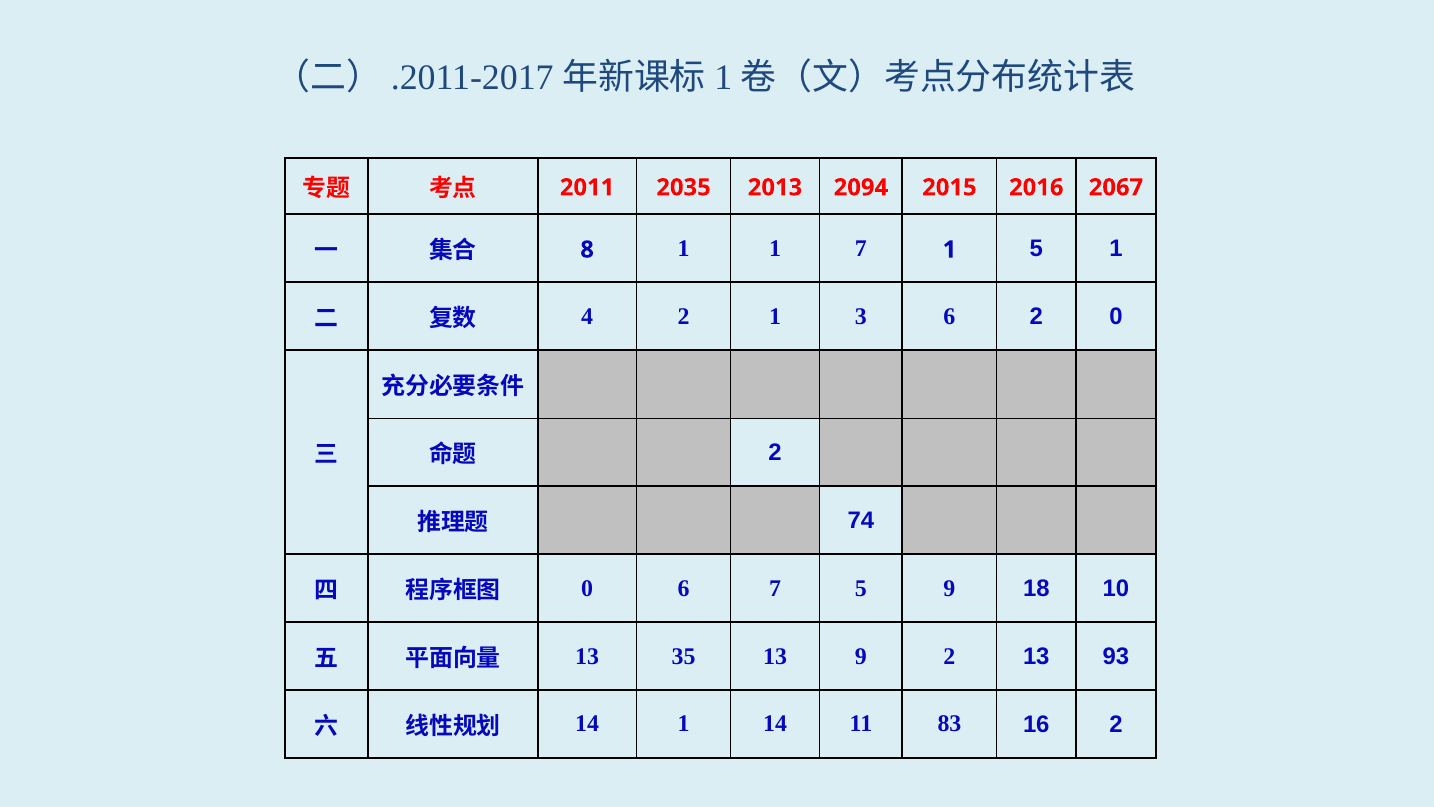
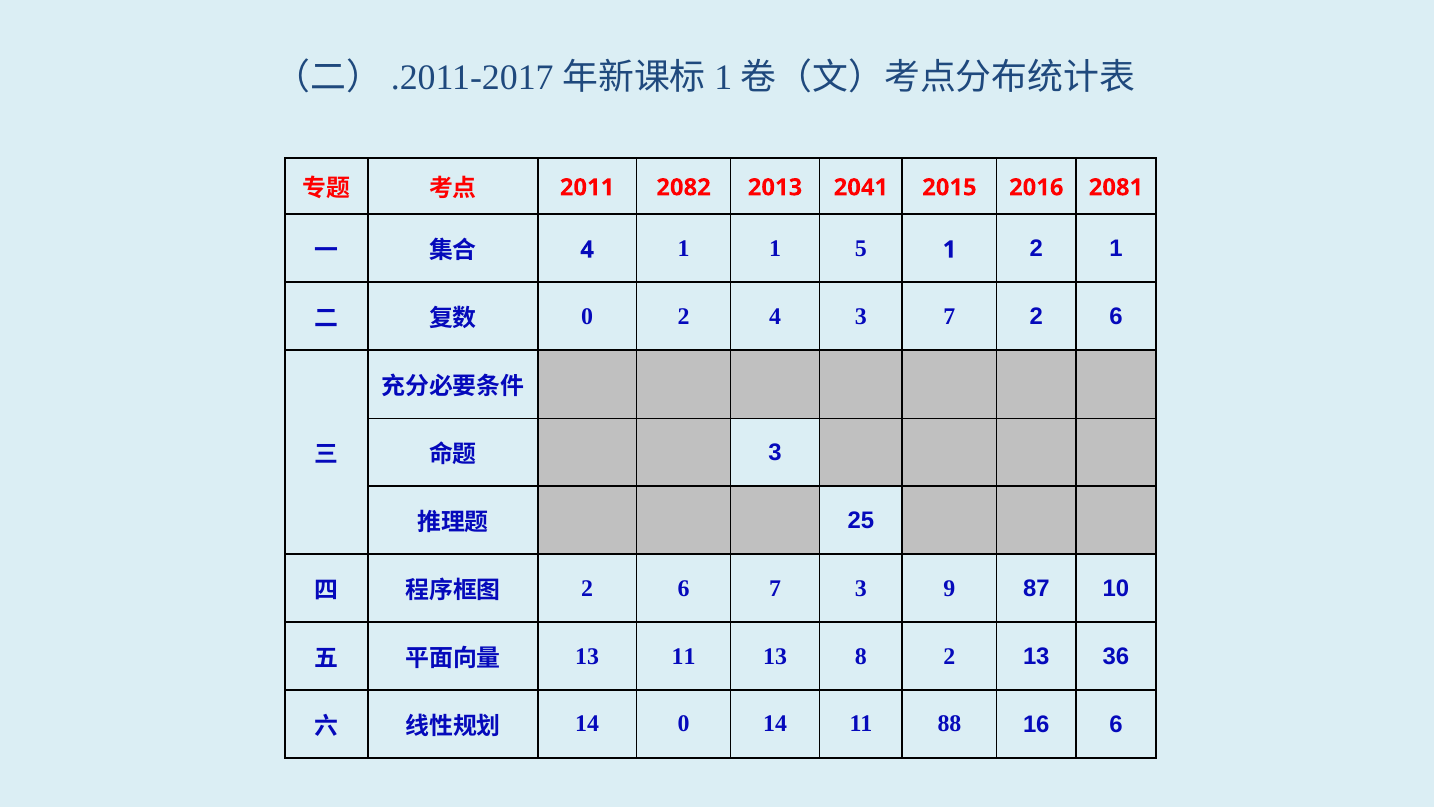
2035: 2035 -> 2082 (684, 187)
2094: 2094 -> 2041 (861, 187)
2067: 2067 -> 2081 (1116, 187)
8: 8 -> 4 (587, 250)
1 7: 7 -> 5 (861, 248)
1 5: 5 -> 2 (1036, 249)
4: 4 -> 0 (587, 316)
2 1: 1 -> 4 (775, 316)
3 6: 6 -> 7 (949, 316)
0: 0 -> 6 (1116, 317)
2: 2 -> 3 (775, 452)
74: 74 -> 25 (861, 520)
0: 0 -> 2 (587, 588)
7 5: 5 -> 3 (861, 588)
18: 18 -> 87 (1036, 588)
13 35: 35 -> 11 (684, 656)
13 9: 9 -> 8 (861, 656)
93: 93 -> 36 (1116, 656)
14 1: 1 -> 0 (684, 724)
83: 83 -> 88 (949, 724)
16 2: 2 -> 6 (1116, 724)
